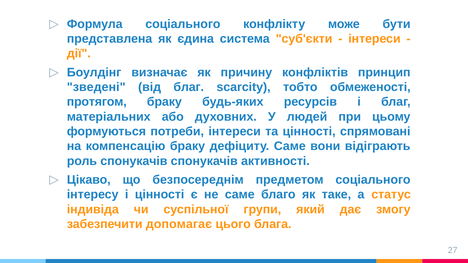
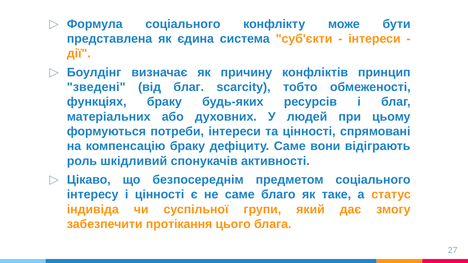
протягом: протягом -> функціях (97, 102)
роль спонукачів: спонукачів -> шкідливий (134, 161)
допомагає: допомагає -> протікання (179, 224)
